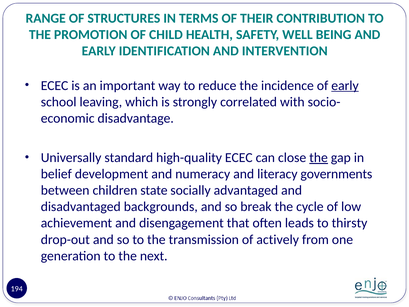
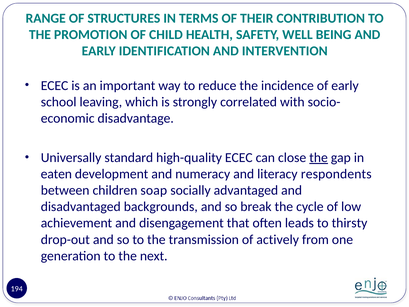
early underline: present -> none (345, 85)
belief: belief -> eaten (56, 174)
governments: governments -> respondents (336, 174)
state: state -> soap (154, 190)
